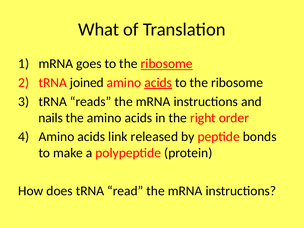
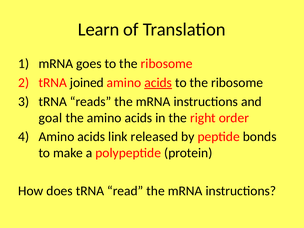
What: What -> Learn (99, 29)
ribosome underline: present -> none (167, 64)
nails: nails -> goal (50, 118)
